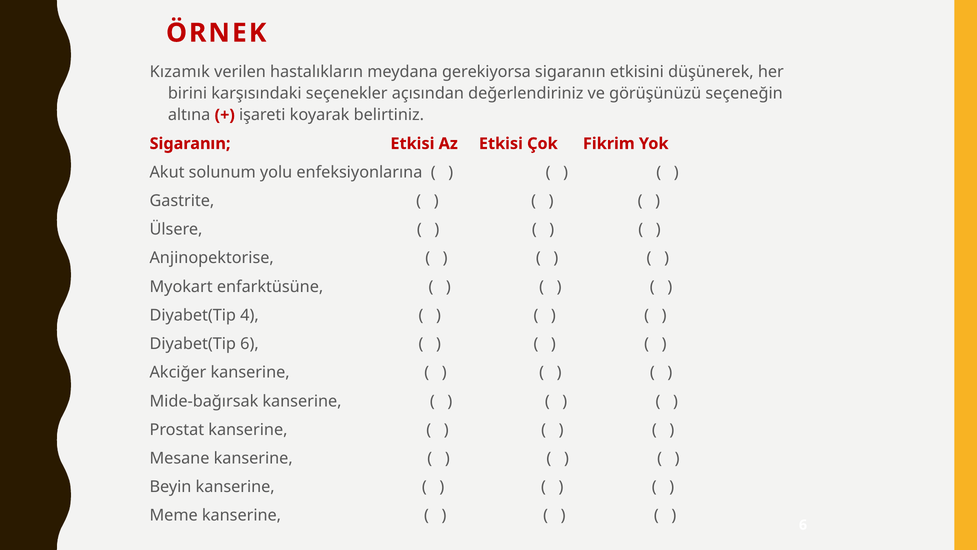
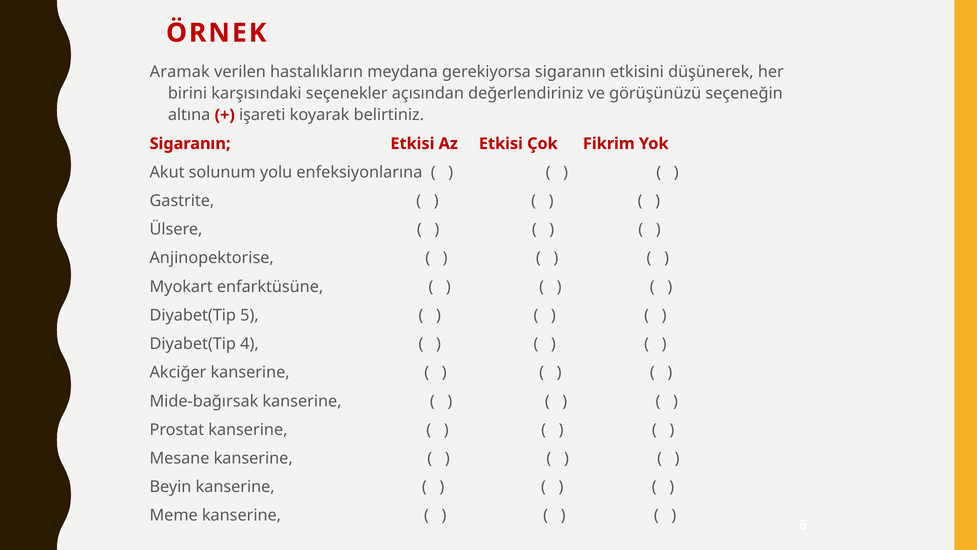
Kızamık: Kızamık -> Aramak (180, 72)
4: 4 -> 5 (249, 315)
Diyabet(Tip 6: 6 -> 4 (249, 344)
